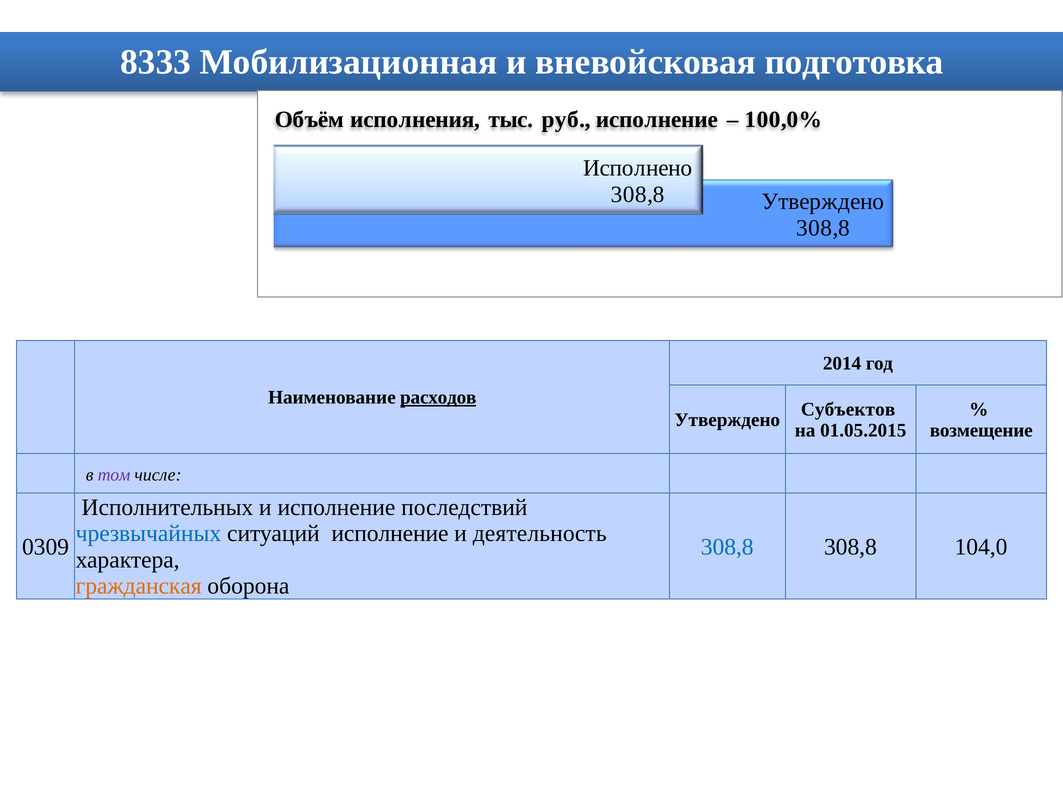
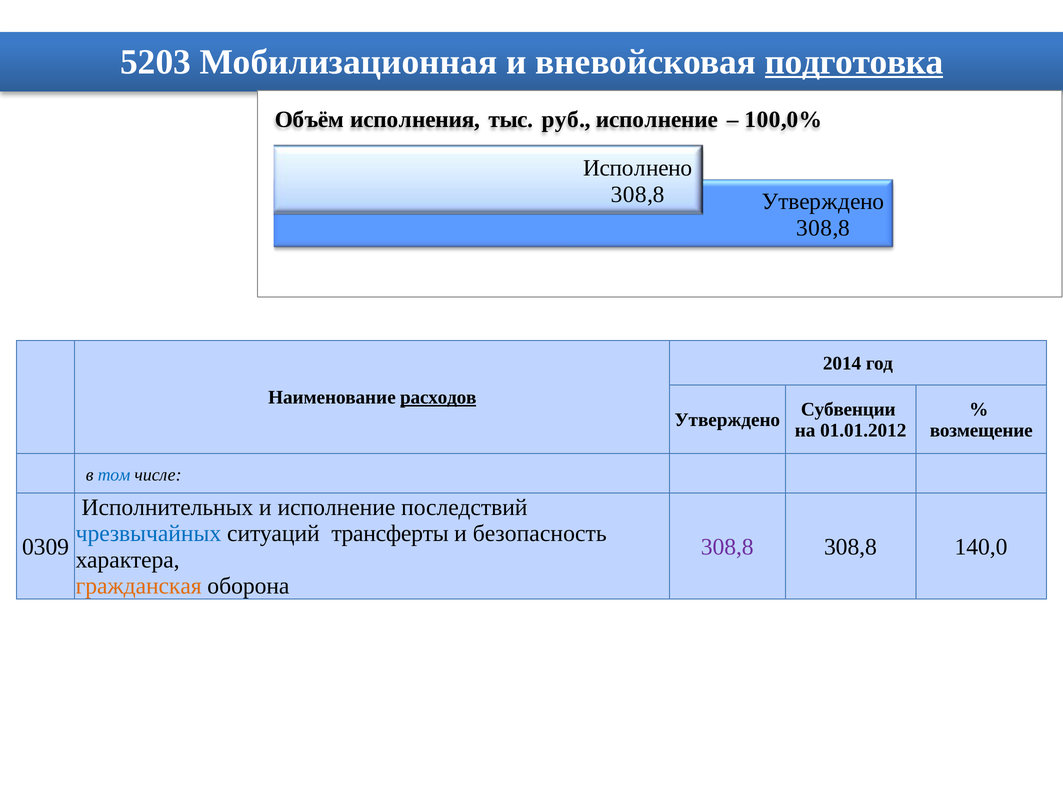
8333: 8333 -> 5203 (156, 62)
подготовка underline: none -> present (854, 62)
Субъектов: Субъектов -> Субвенции (848, 409)
01.05.2015: 01.05.2015 -> 01.01.2012 (863, 431)
том colour: purple -> blue (114, 475)
ситуаций исполнение: исполнение -> трансферты (390, 534)
деятельность: деятельность -> безопасность (540, 534)
308,8 colour: blue -> purple (727, 547)
104,0: 104,0 -> 140,0 (981, 547)
